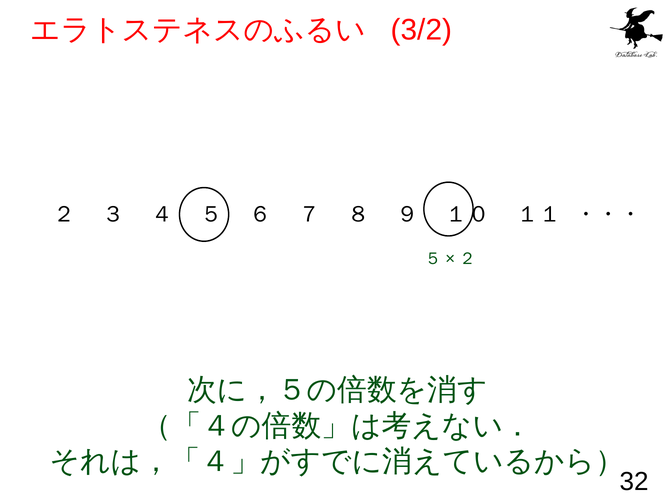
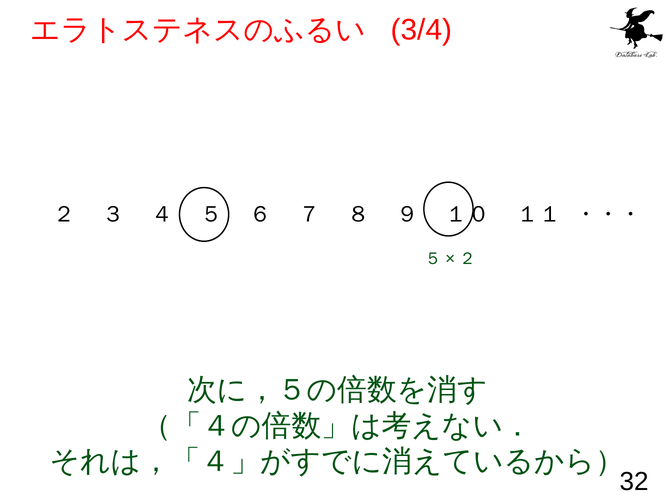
3/2: 3/2 -> 3/4 (421, 30)
